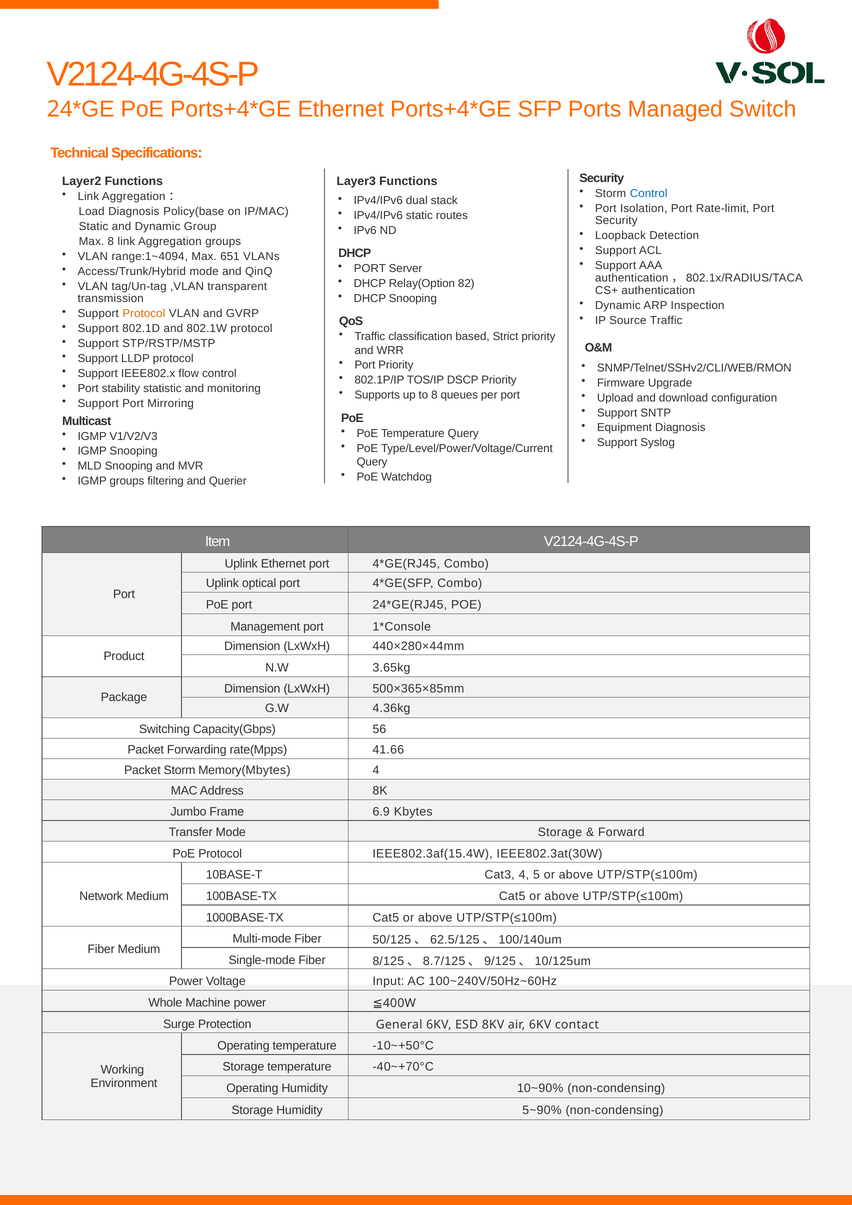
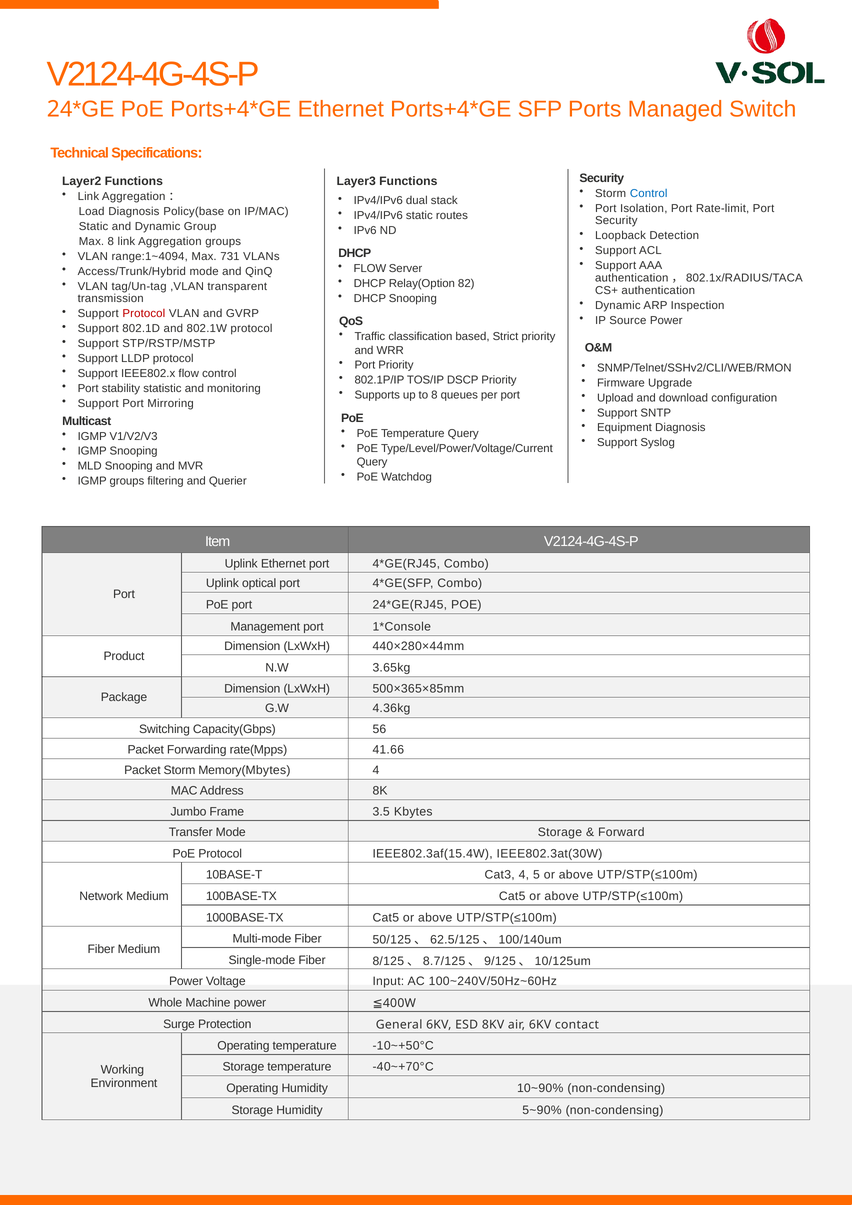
651: 651 -> 731 (230, 256)
PORT: PORT -> FLOW (370, 269)
Protocol colour: orange -> red (144, 314)
Source Traffic: Traffic -> Power (666, 320)
6.9: 6.9 -> 3.5 (381, 812)
